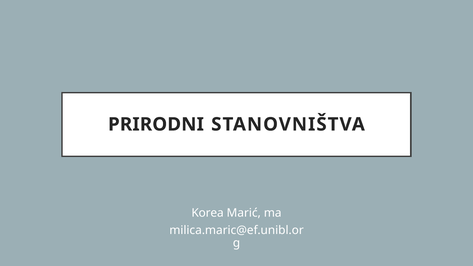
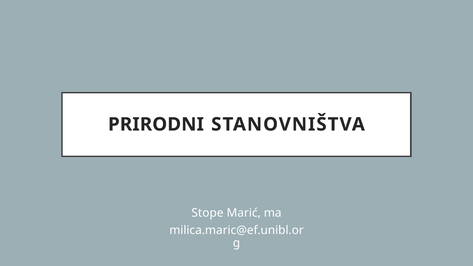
Korea: Korea -> Stope (207, 213)
